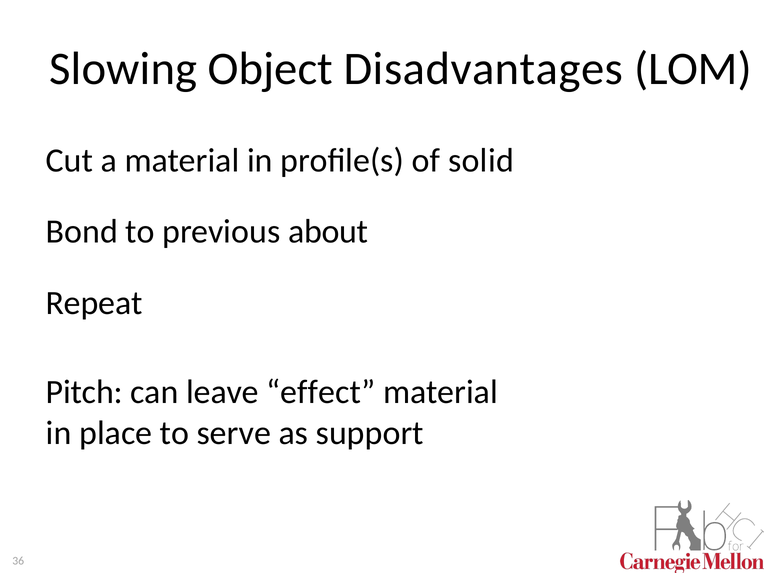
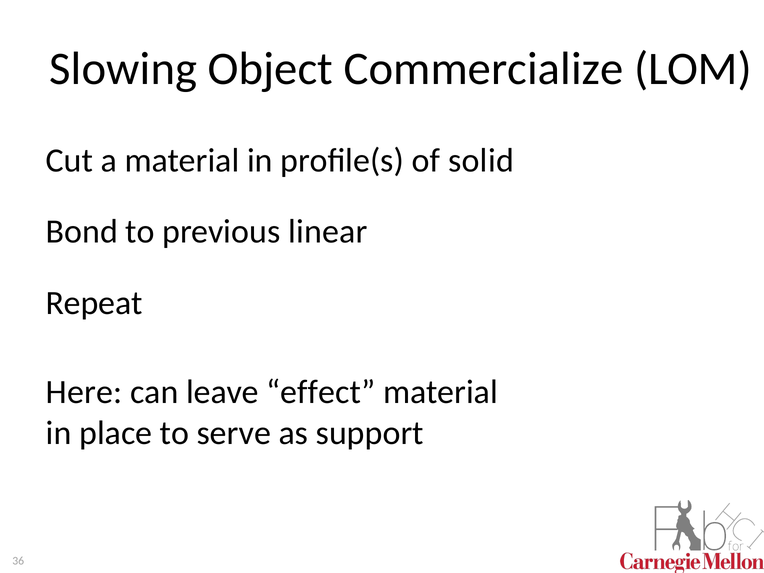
Disadvantages: Disadvantages -> Commercialize (484, 69)
about: about -> linear (328, 232)
Pitch: Pitch -> Here (84, 392)
